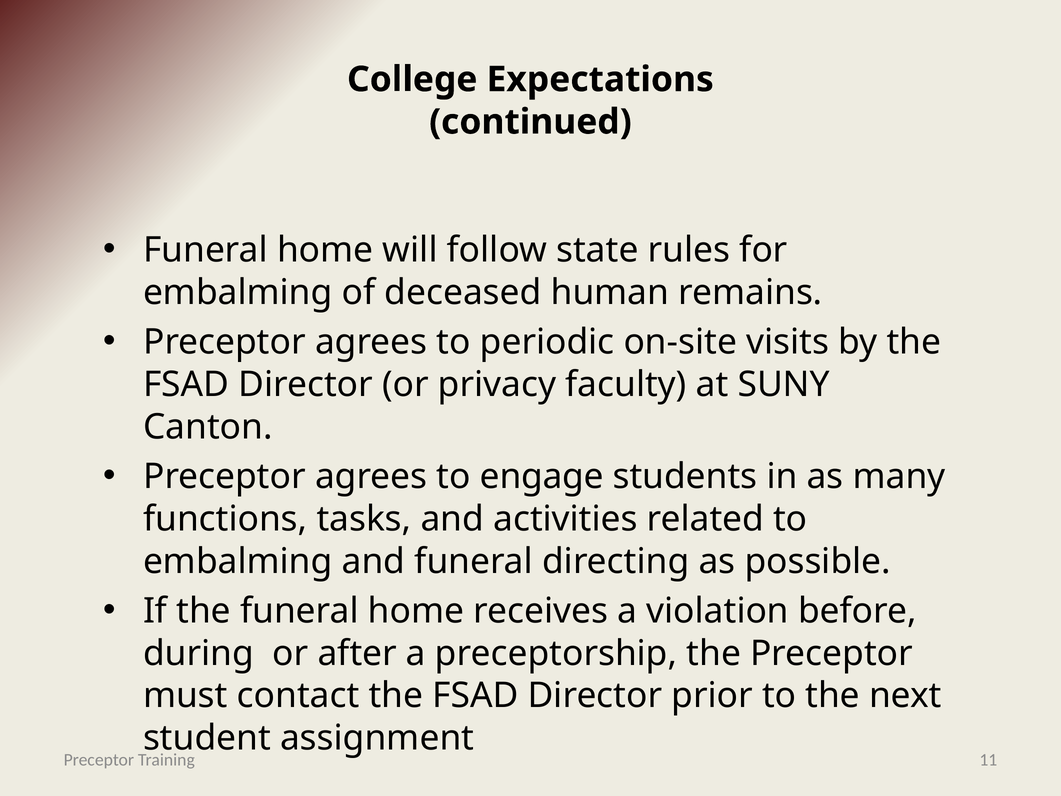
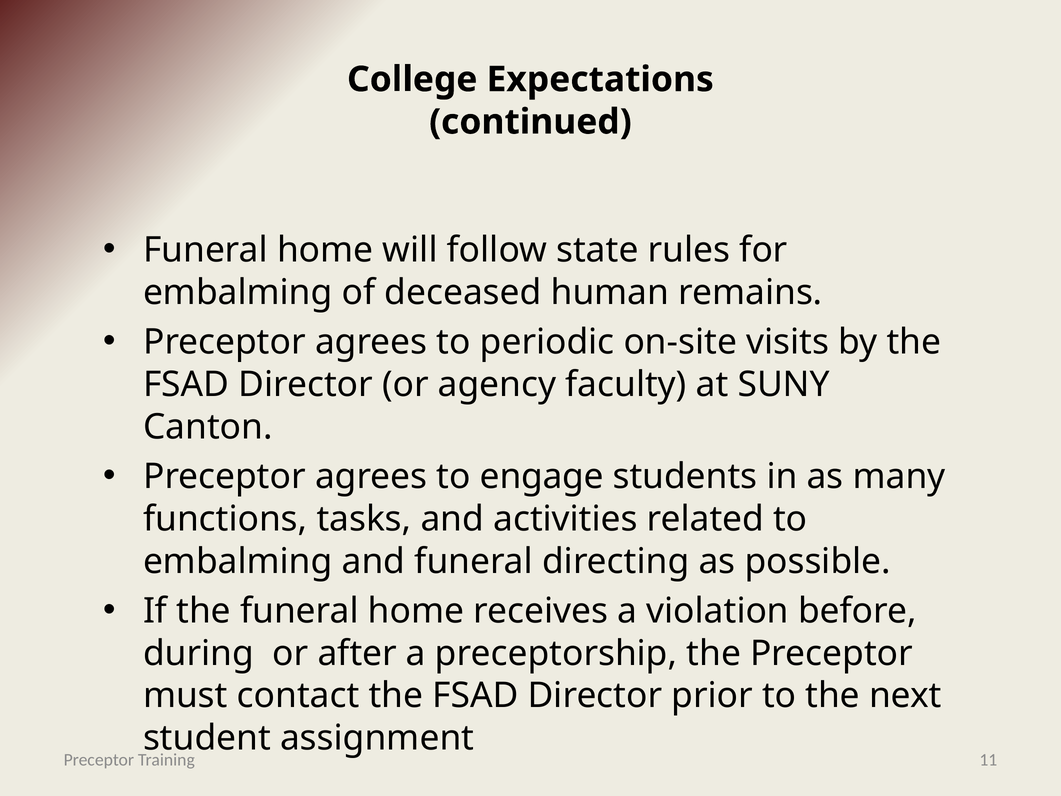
privacy: privacy -> agency (497, 384)
